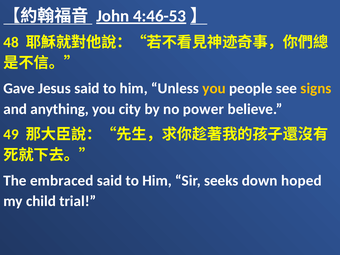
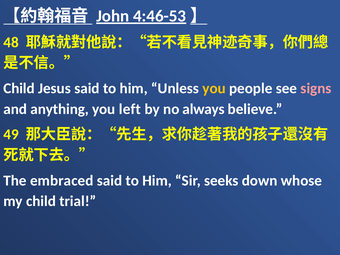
Gave: Gave -> Child (19, 88)
signs colour: yellow -> pink (316, 88)
city: city -> left (130, 109)
power: power -> always (204, 109)
hoped: hoped -> whose (301, 181)
